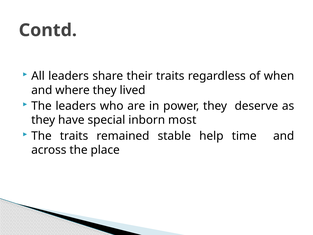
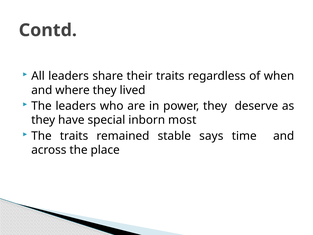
help: help -> says (211, 136)
